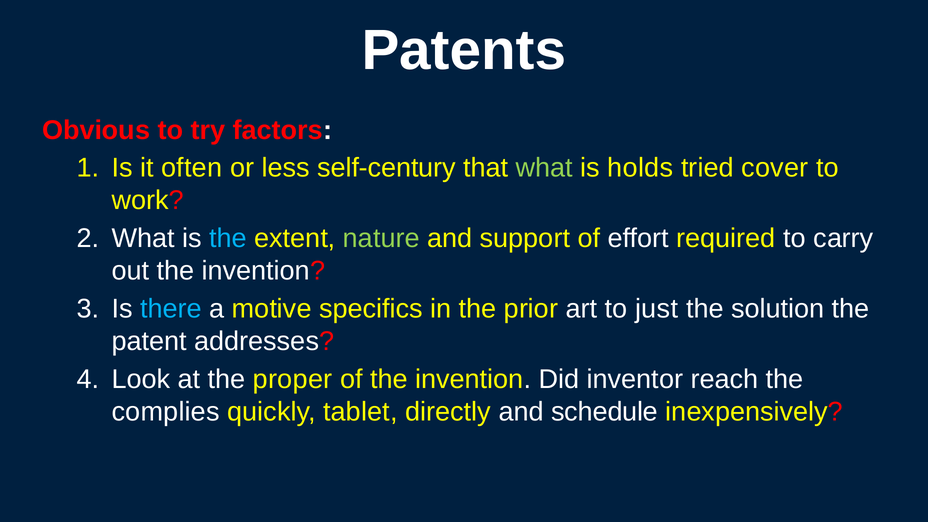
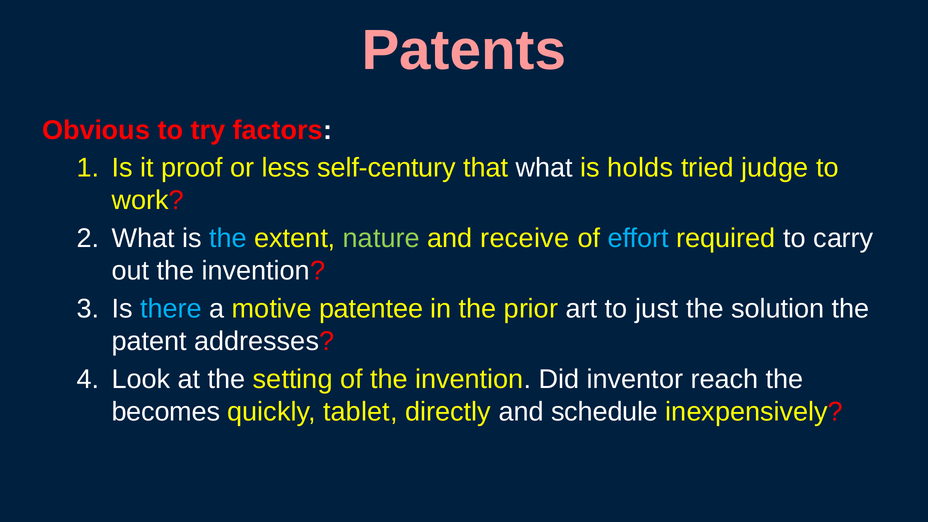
Patents colour: white -> pink (464, 51)
often: often -> proof (192, 168)
what colour: light green -> white (544, 168)
cover: cover -> judge (775, 168)
support: support -> receive (525, 238)
effort colour: white -> light blue (638, 238)
specifics: specifics -> patentee (371, 309)
proper: proper -> setting (293, 379)
complies: complies -> becomes (166, 412)
